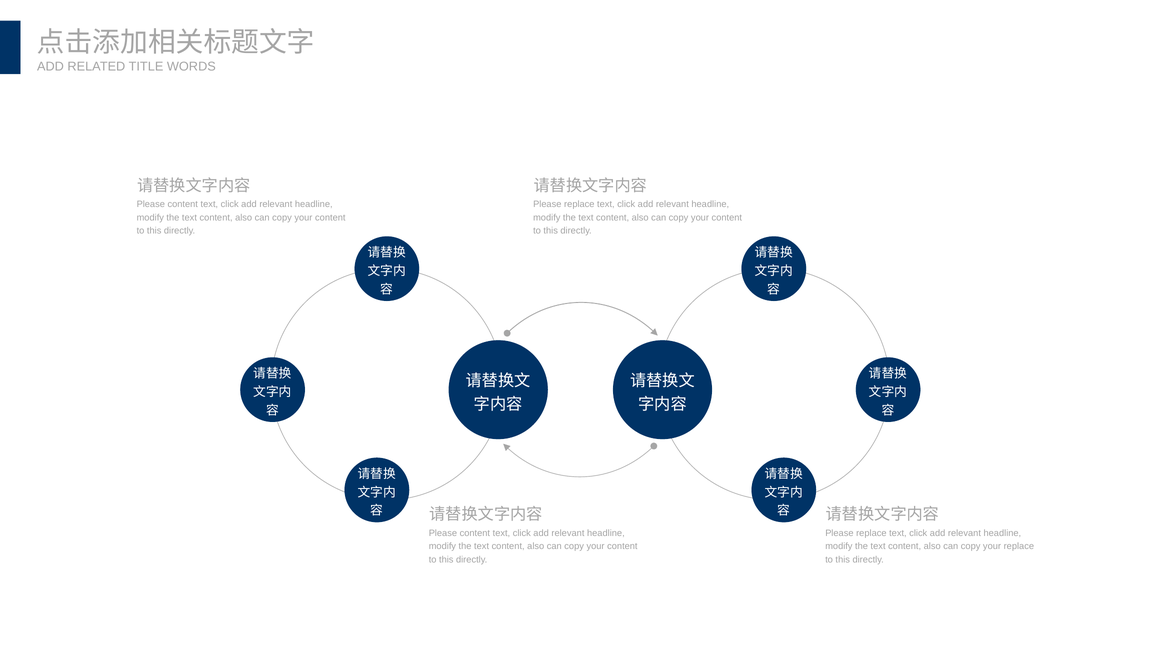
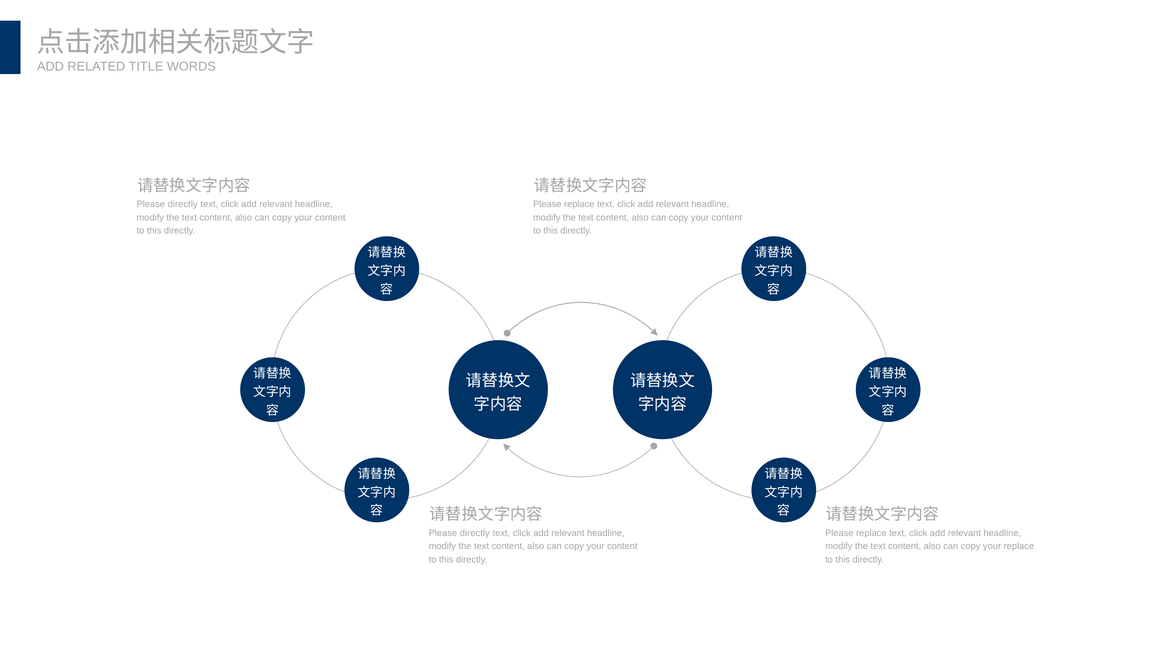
content: content -> directly (183, 204)
content: content -> directly (475, 534)
